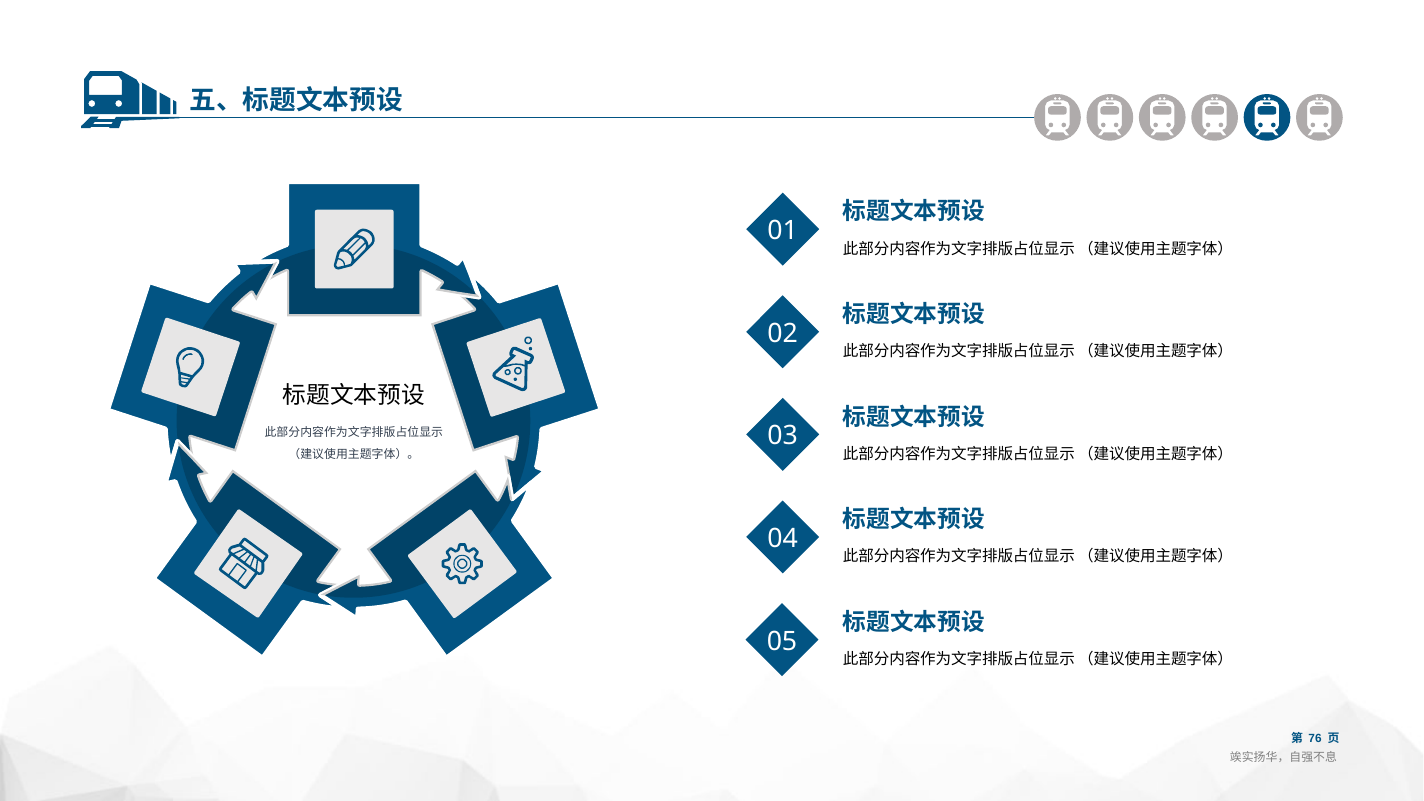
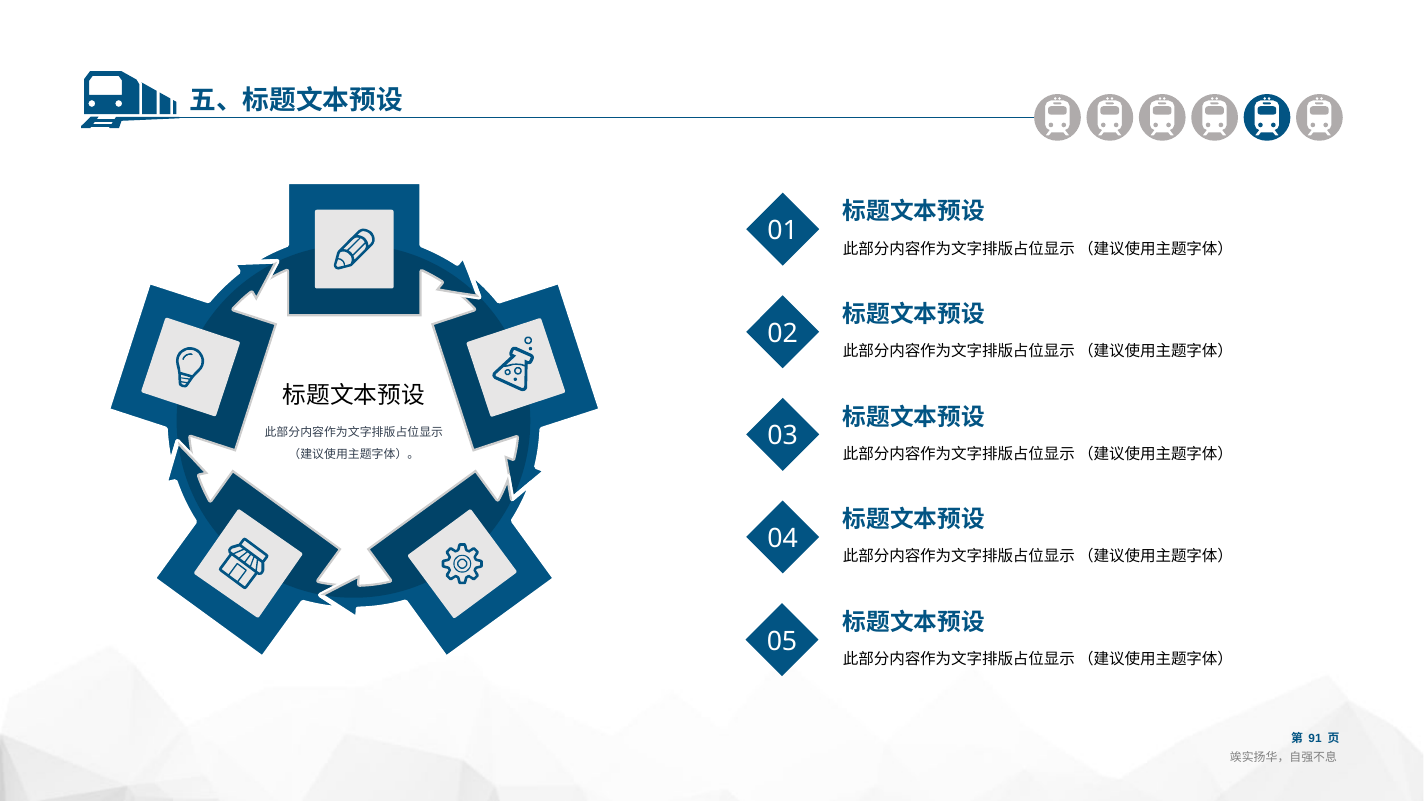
76: 76 -> 91 (1315, 738)
